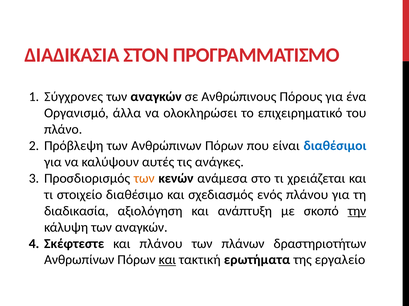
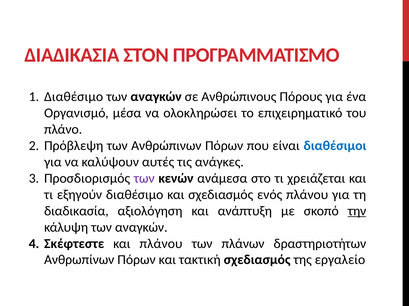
Σύγχρονες: Σύγχρονες -> Διαθέσιμο (74, 97)
άλλα: άλλα -> μέσα (127, 113)
των colour: orange -> purple (144, 179)
στοιχείο: στοιχείο -> εξηγούν (80, 195)
και underline: present -> none (167, 260)
τακτική ερωτήματα: ερωτήματα -> σχεδιασμός (257, 260)
